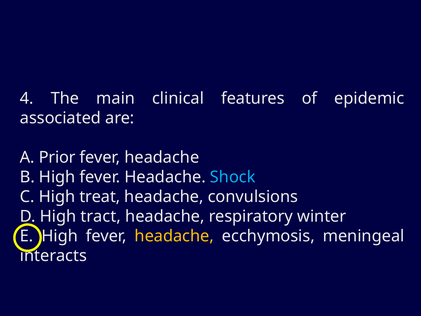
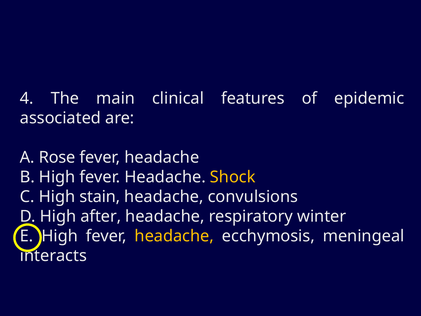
Prior: Prior -> Rose (57, 157)
Shock colour: light blue -> yellow (233, 177)
treat: treat -> stain (100, 197)
tract: tract -> after (101, 216)
